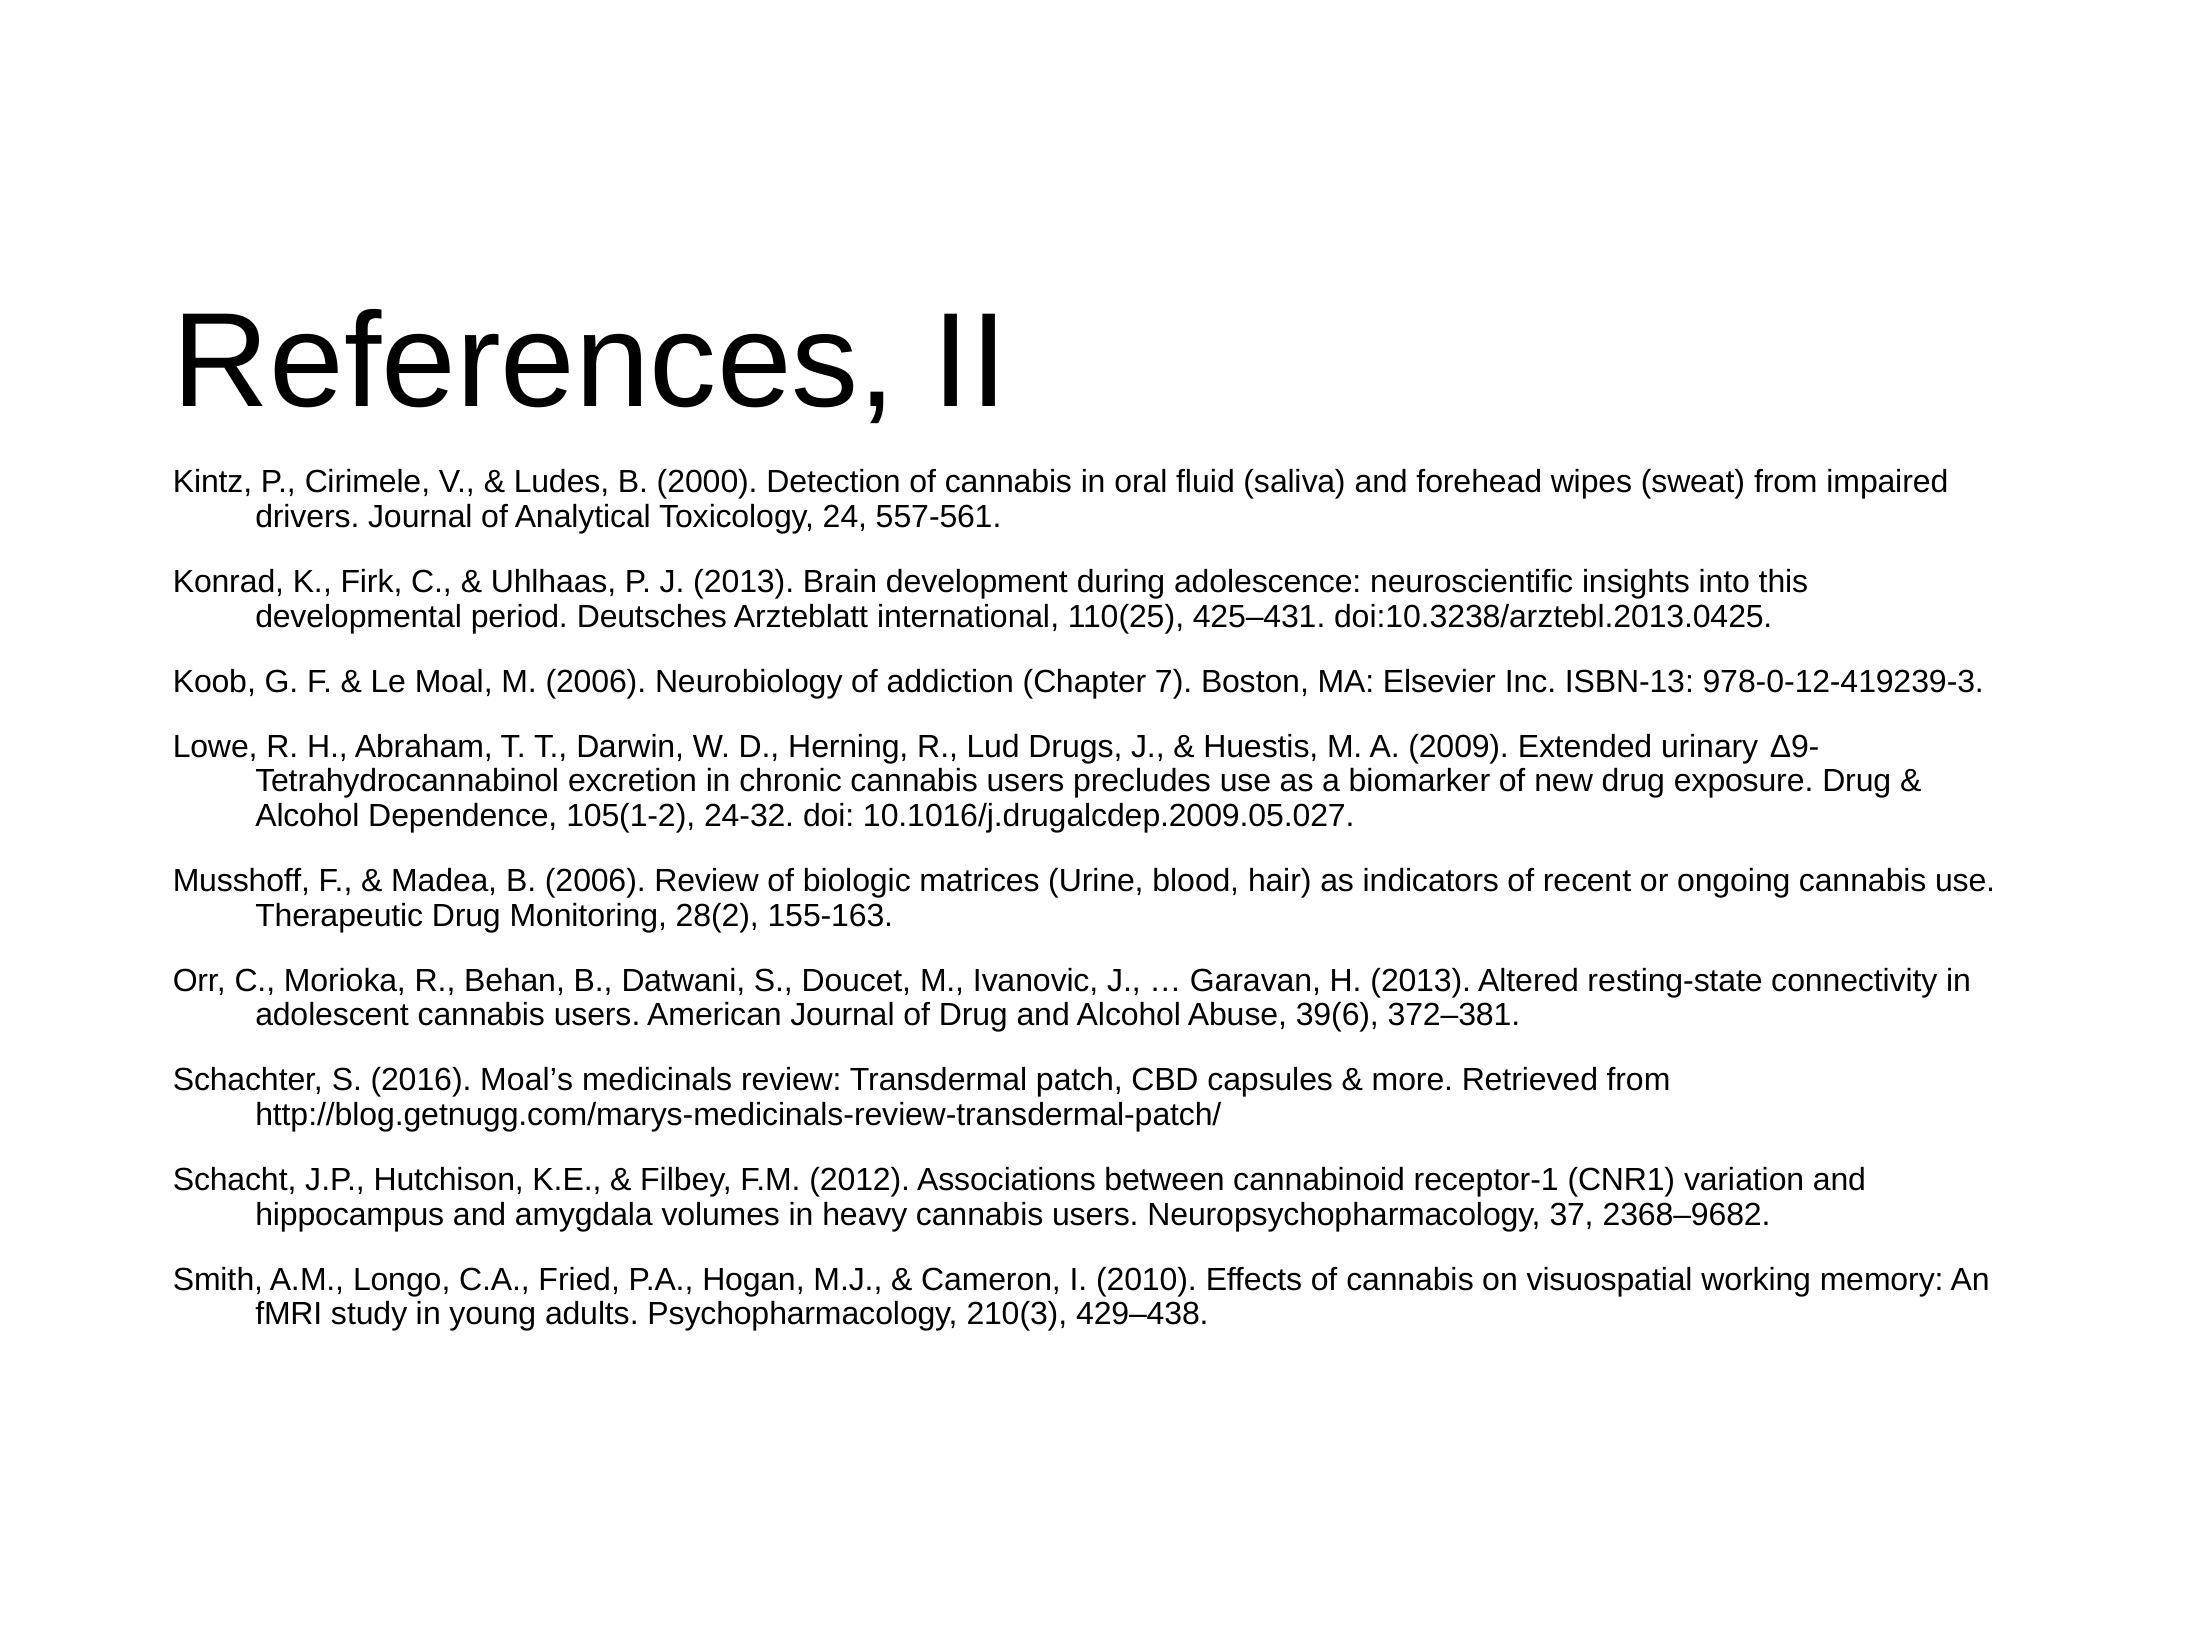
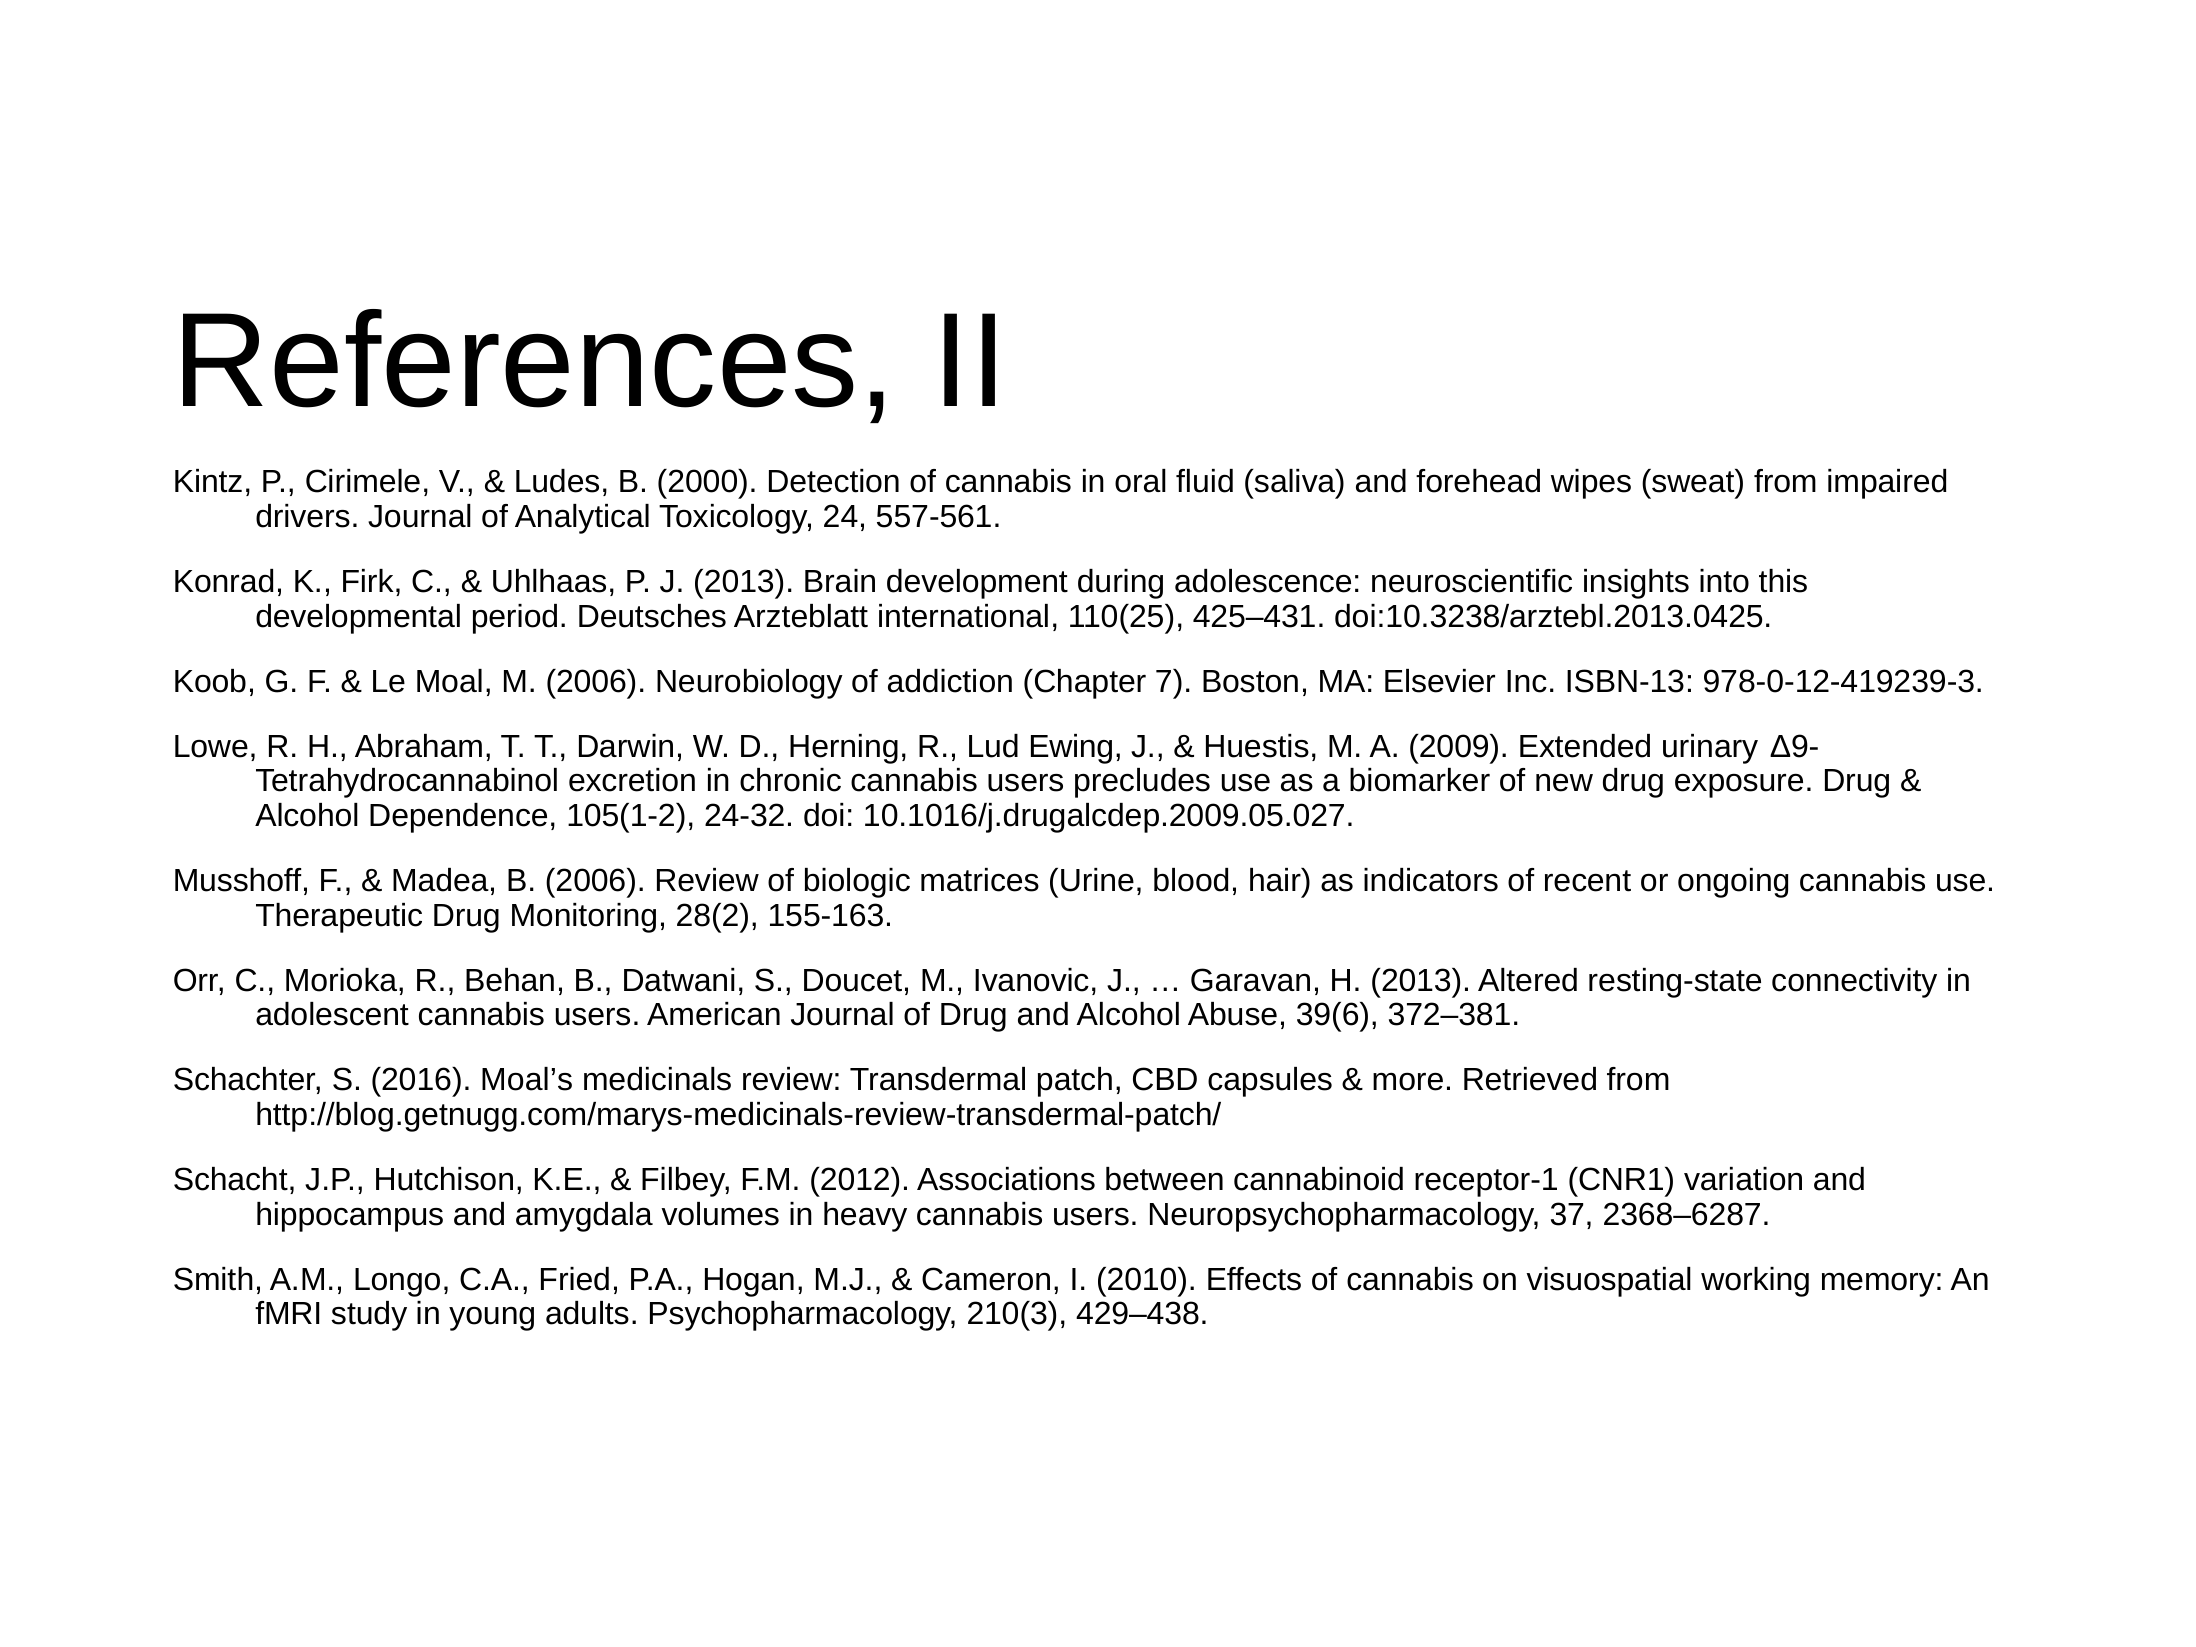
Drugs: Drugs -> Ewing (1076, 747)
2368–9682: 2368–9682 -> 2368–6287 (1687, 1215)
